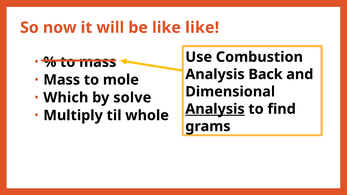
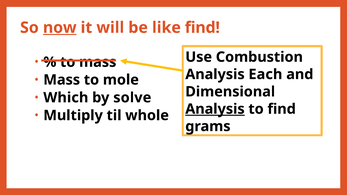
now underline: none -> present (60, 28)
like like: like -> find (202, 28)
Back: Back -> Each (265, 74)
